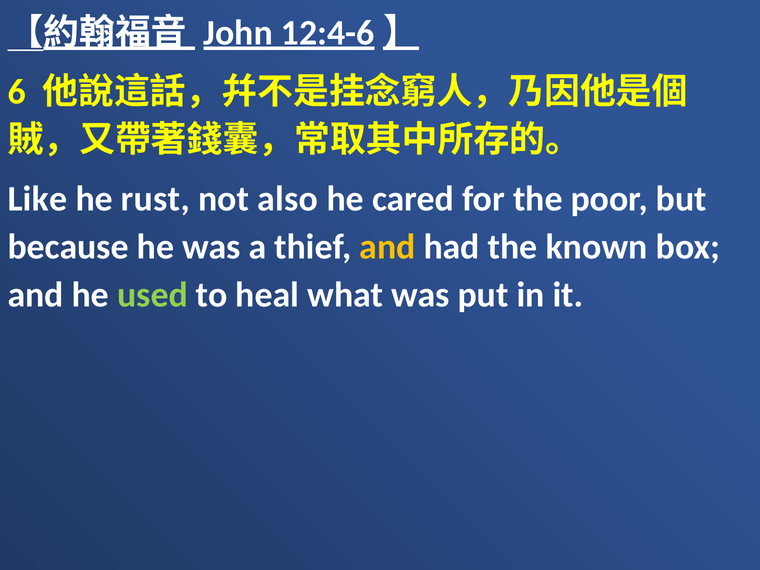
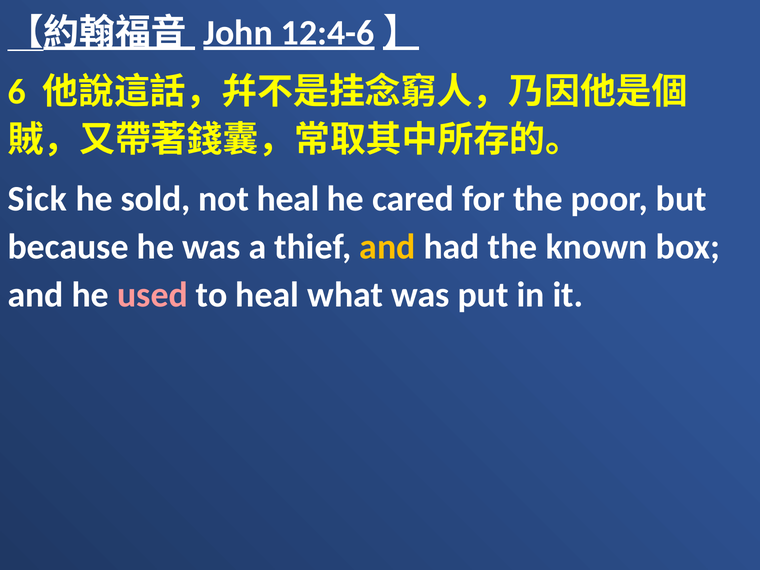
Like: Like -> Sick (37, 199)
rust: rust -> sold (156, 199)
not also: also -> heal (288, 199)
used colour: light green -> pink (152, 295)
